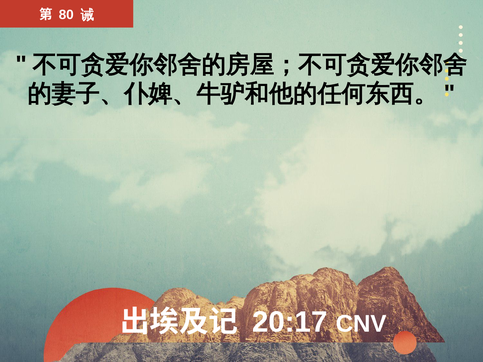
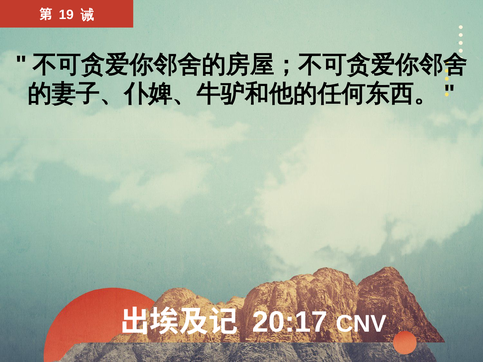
80: 80 -> 19 (66, 15)
